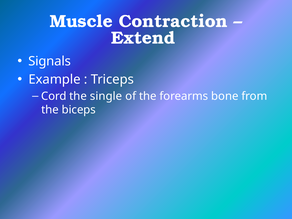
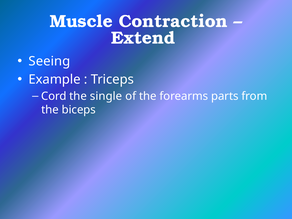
Signals: Signals -> Seeing (49, 61)
bone: bone -> parts (225, 96)
